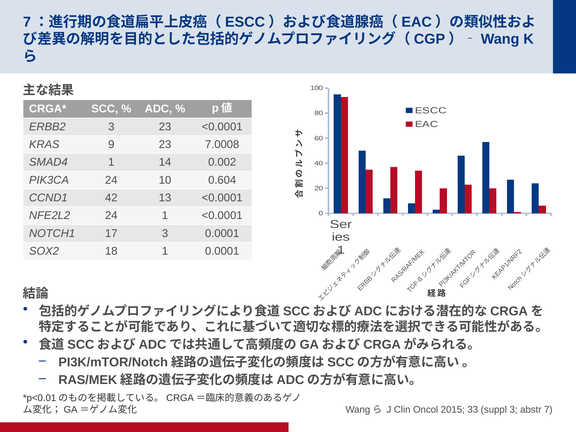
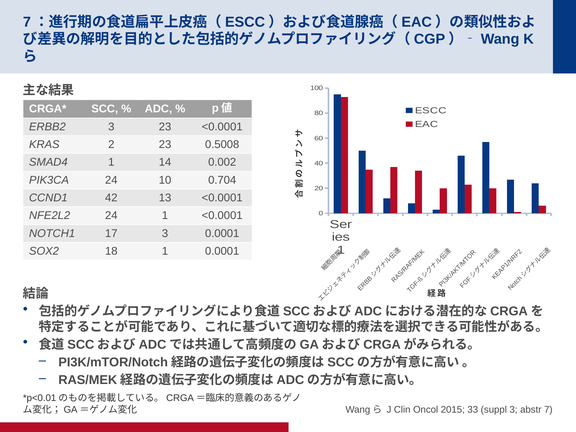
KRAS 9: 9 -> 2 (111, 144)
7.0008: 7.0008 -> 0.5008 (222, 144)
0.604: 0.604 -> 0.704 (222, 180)
